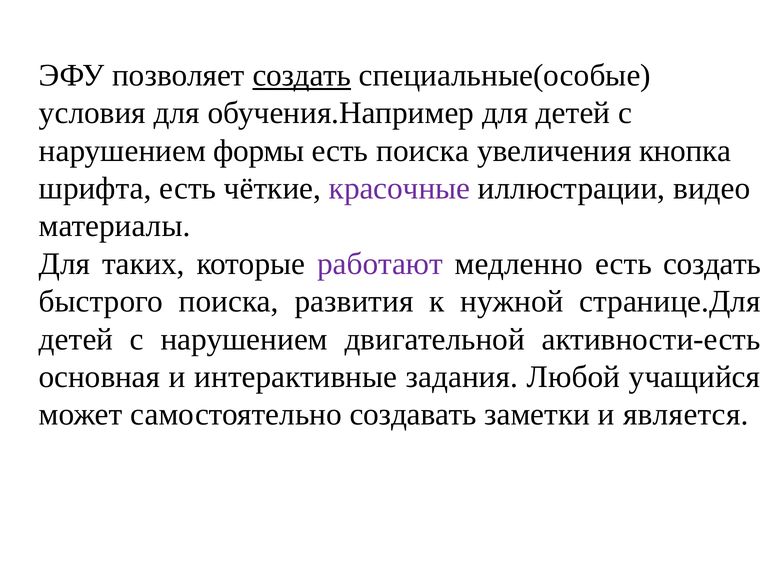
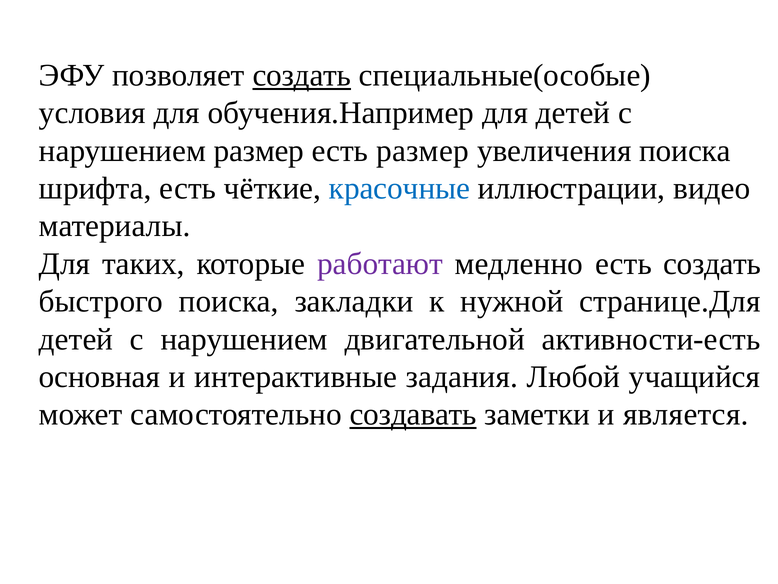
нарушением формы: формы -> размер (259, 151)
есть поиска: поиска -> размер (423, 151)
увеличения кнопка: кнопка -> поиска (685, 151)
красочные colour: purple -> blue (400, 188)
развития: развития -> закладки (354, 301)
создавать underline: none -> present (413, 414)
